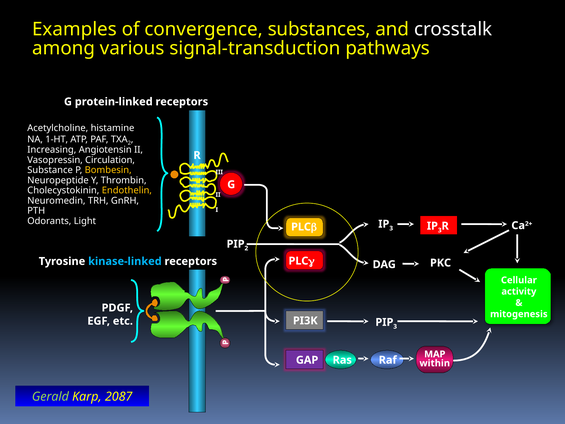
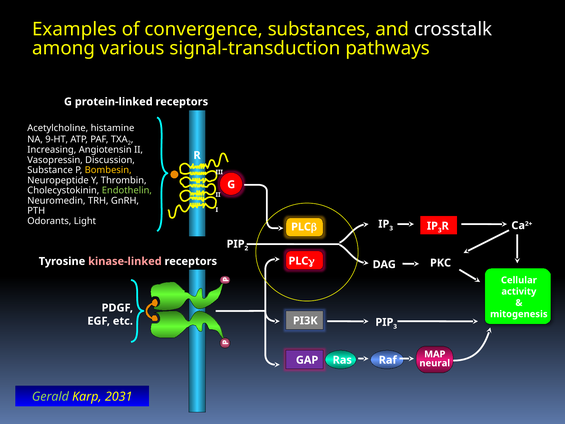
1-HT: 1-HT -> 9-HT (57, 139)
Circulation: Circulation -> Discussion (110, 160)
Endothelin colour: yellow -> light green (127, 190)
kinase-linked colour: light blue -> pink (125, 261)
within: within -> neural (435, 363)
2087: 2087 -> 2031 (119, 397)
